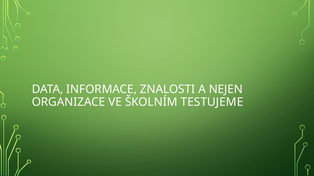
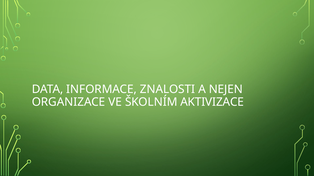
TESTUJEME: TESTUJEME -> AKTIVIZACE (212, 102)
